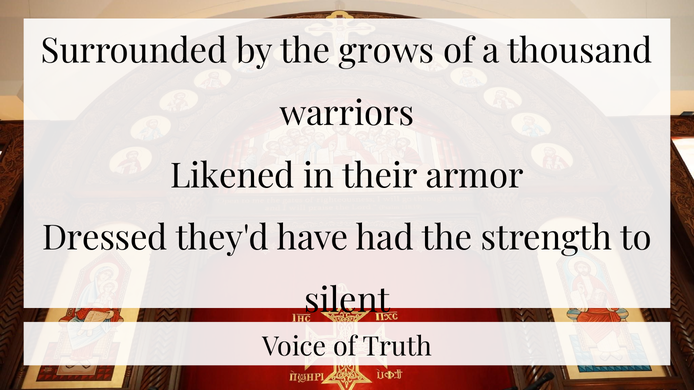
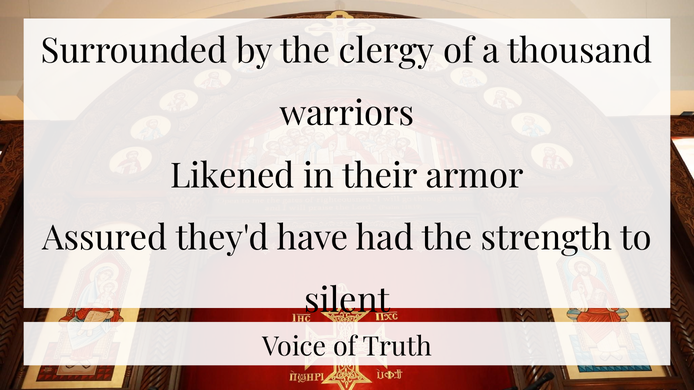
grows: grows -> clergy (387, 51)
Dressed: Dressed -> Assured (105, 239)
